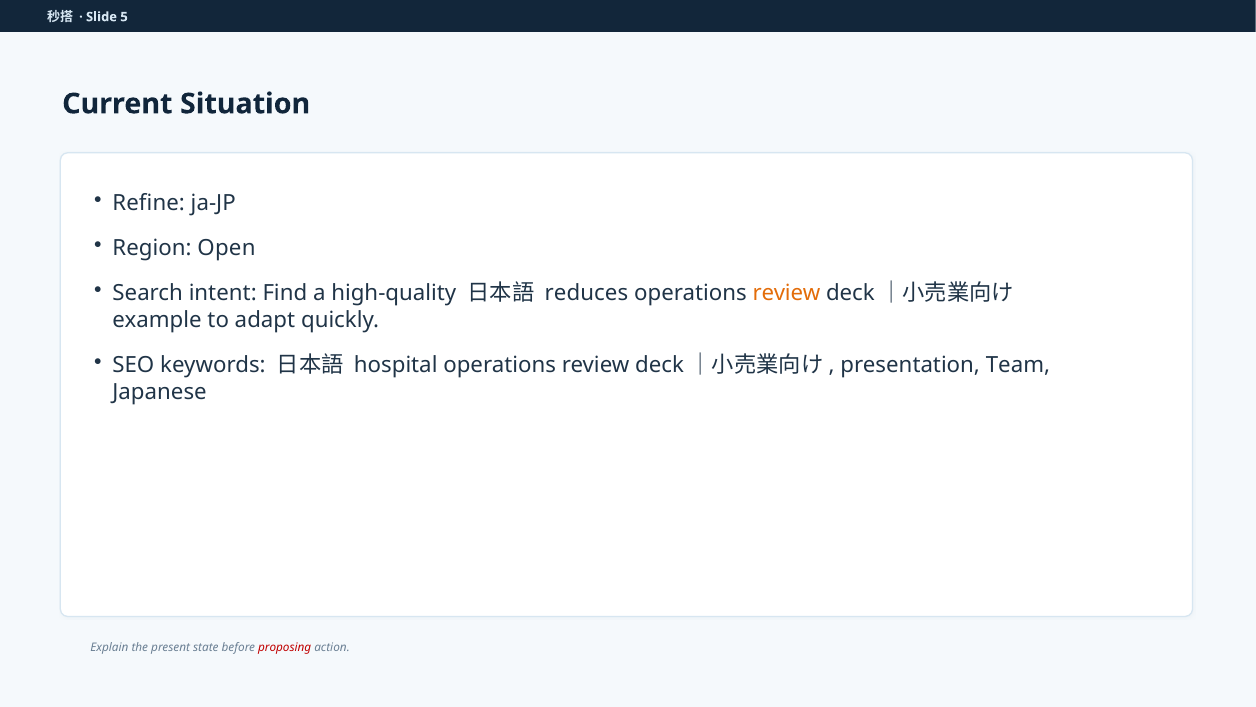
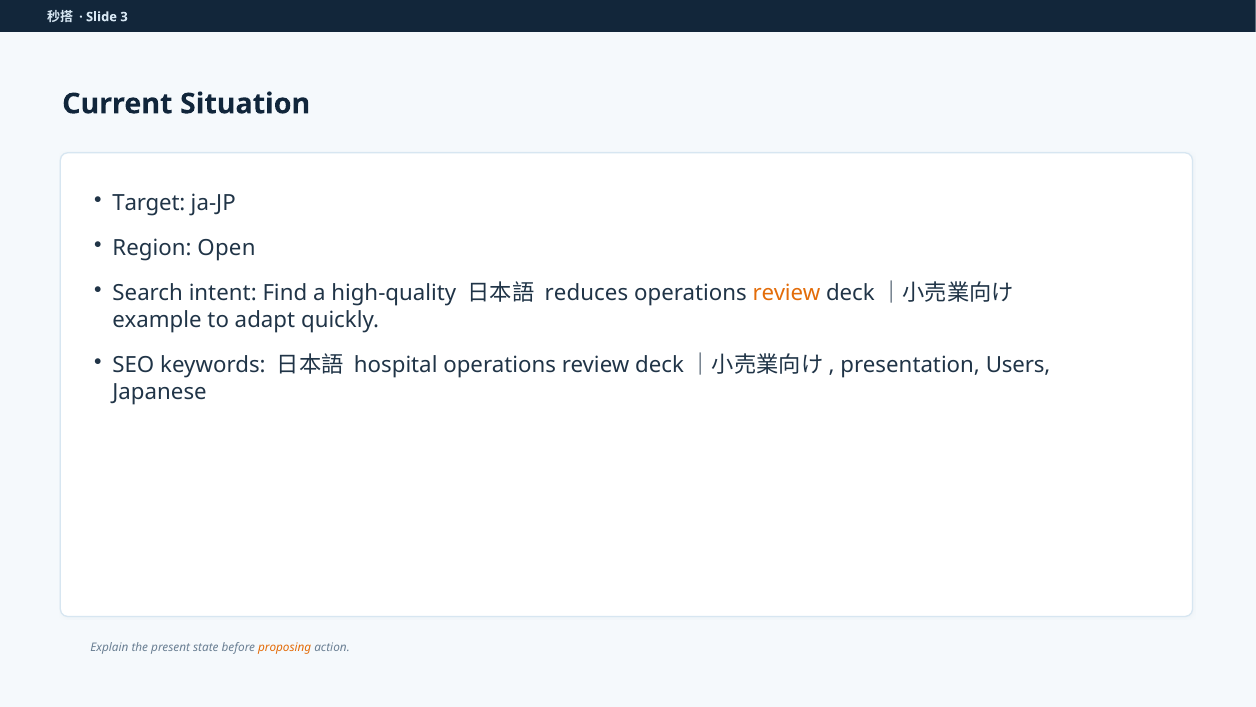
5: 5 -> 3 (124, 17)
Refine: Refine -> Target (149, 203)
Team: Team -> Users (1018, 365)
proposing colour: red -> orange (285, 647)
